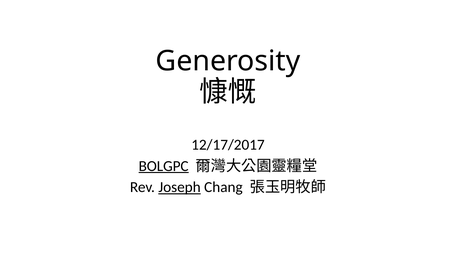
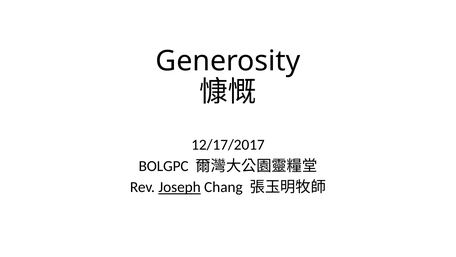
BOLGPC underline: present -> none (164, 166)
